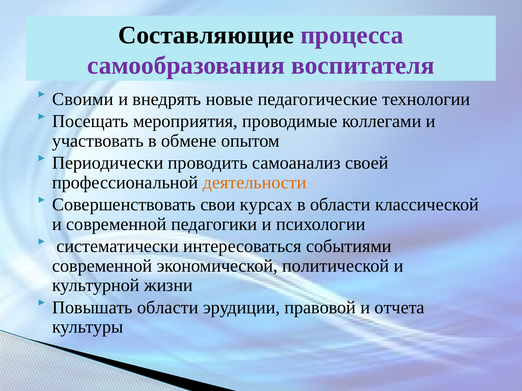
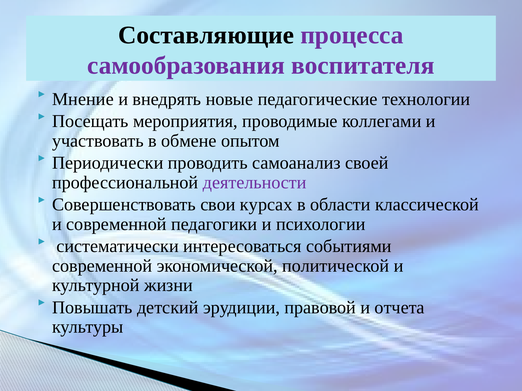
Своими: Своими -> Мнение (83, 99)
деятельности colour: orange -> purple (255, 183)
Повышать области: области -> детский (168, 308)
